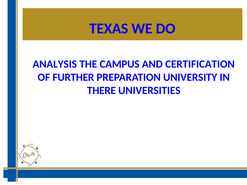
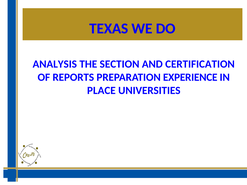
CAMPUS: CAMPUS -> SECTION (120, 64)
FURTHER: FURTHER -> REPORTS (73, 77)
UNIVERSITY: UNIVERSITY -> EXPERIENCE (190, 77)
THERE: THERE -> PLACE (101, 91)
